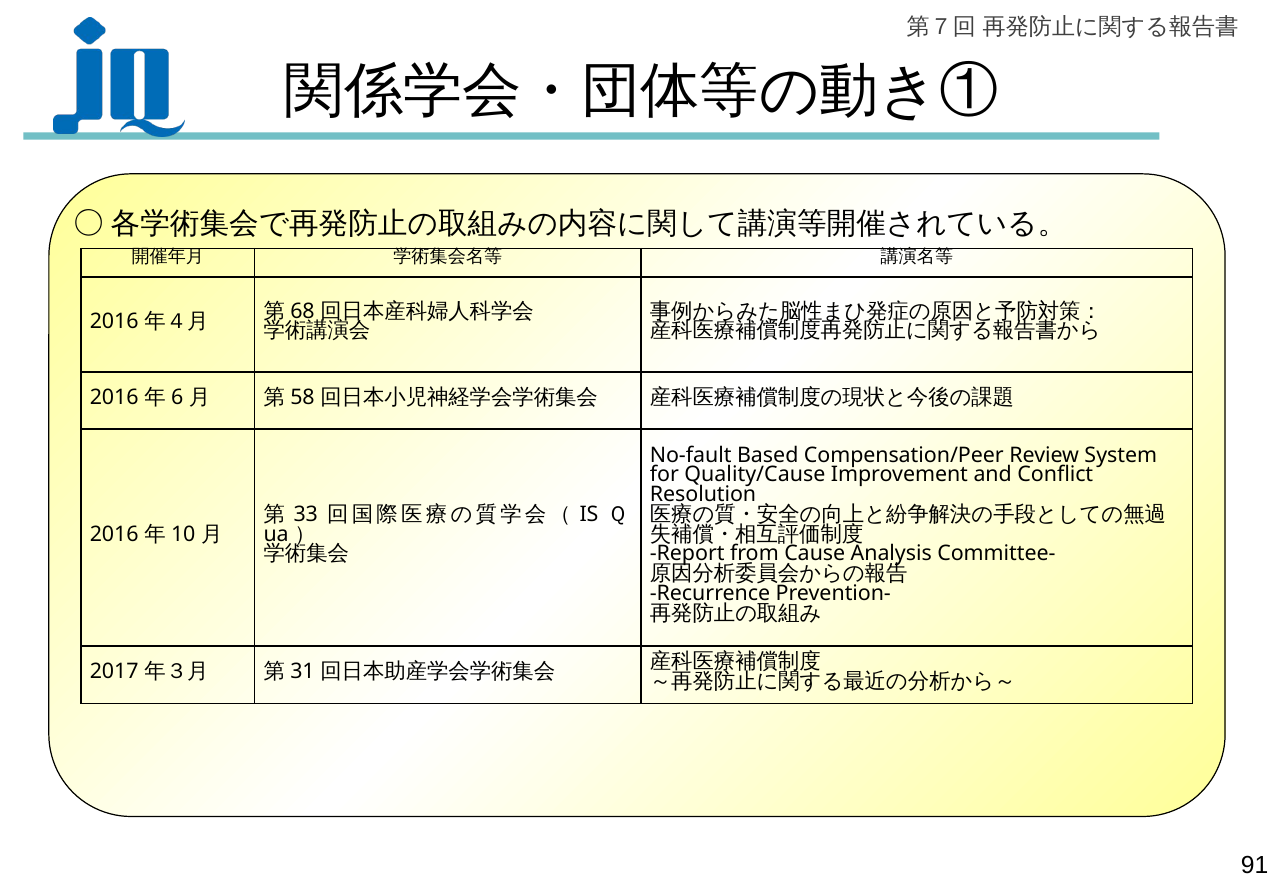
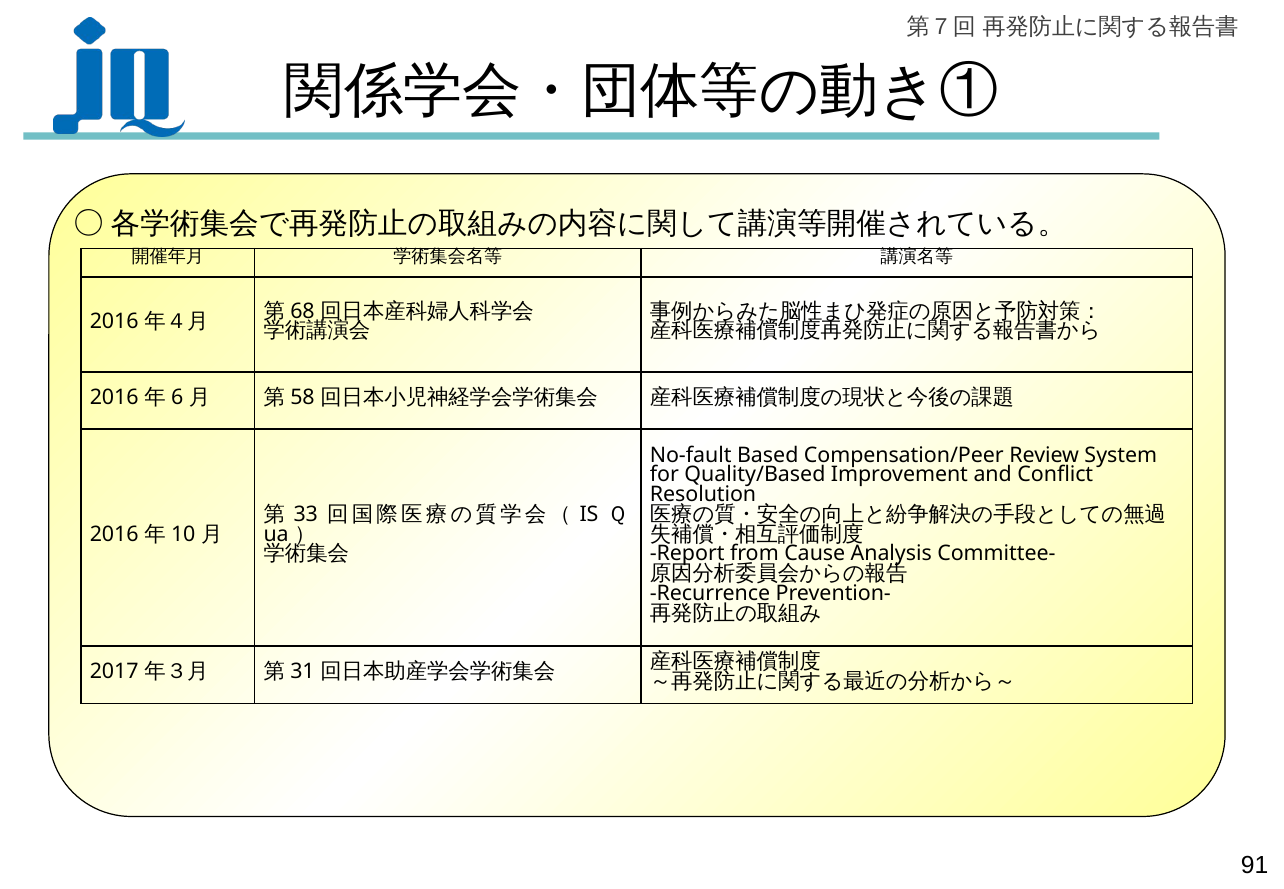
Quality/Cause: Quality/Cause -> Quality/Based (755, 475)
